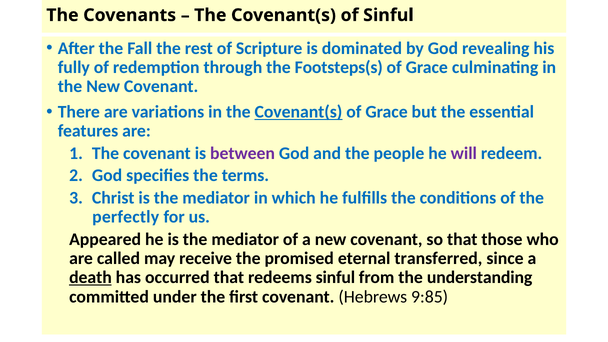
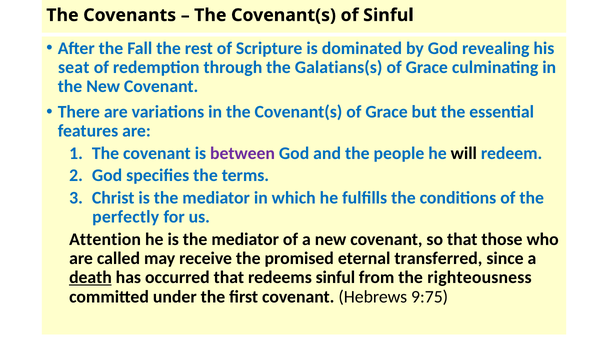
fully: fully -> seat (74, 67)
Footsteps(s: Footsteps(s -> Galatians(s (339, 67)
Covenant(s underline: present -> none (298, 112)
will colour: purple -> black (464, 153)
Appeared: Appeared -> Attention (105, 239)
understanding: understanding -> righteousness (479, 278)
9:85: 9:85 -> 9:75 (430, 297)
